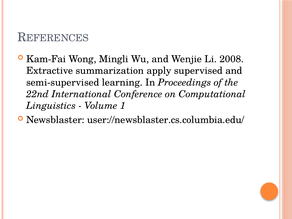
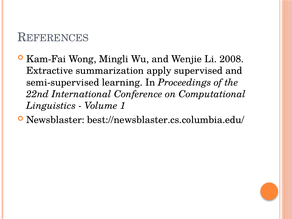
user://newsblaster.cs.columbia.edu/: user://newsblaster.cs.columbia.edu/ -> best://newsblaster.cs.columbia.edu/ (166, 120)
